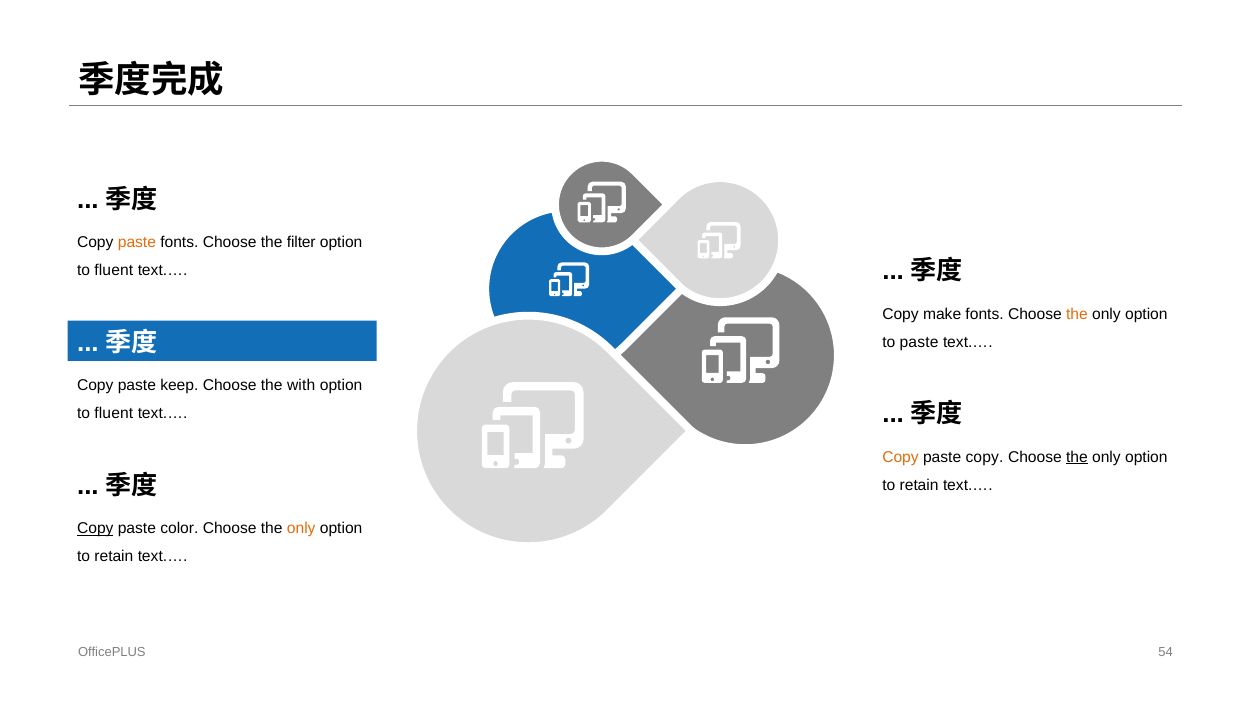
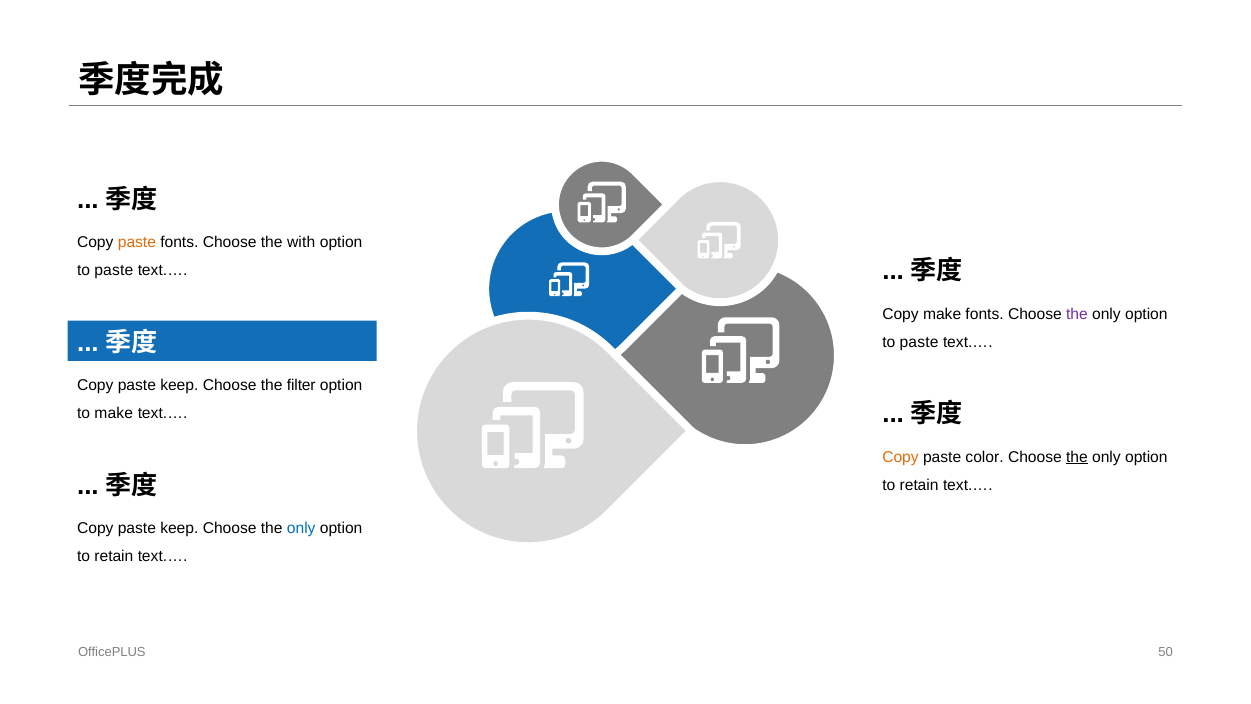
filter: filter -> with (301, 242)
fluent: fluent -> paste (114, 271)
the colour: orange -> purple (1077, 314)
with: with -> filter (301, 385)
fluent: fluent -> make (114, 413)
paste copy: copy -> color (985, 457)
Copy underline: present -> none (95, 528)
color: color -> keep (179, 528)
only colour: orange -> blue (301, 528)
54: 54 -> 50 (1166, 652)
